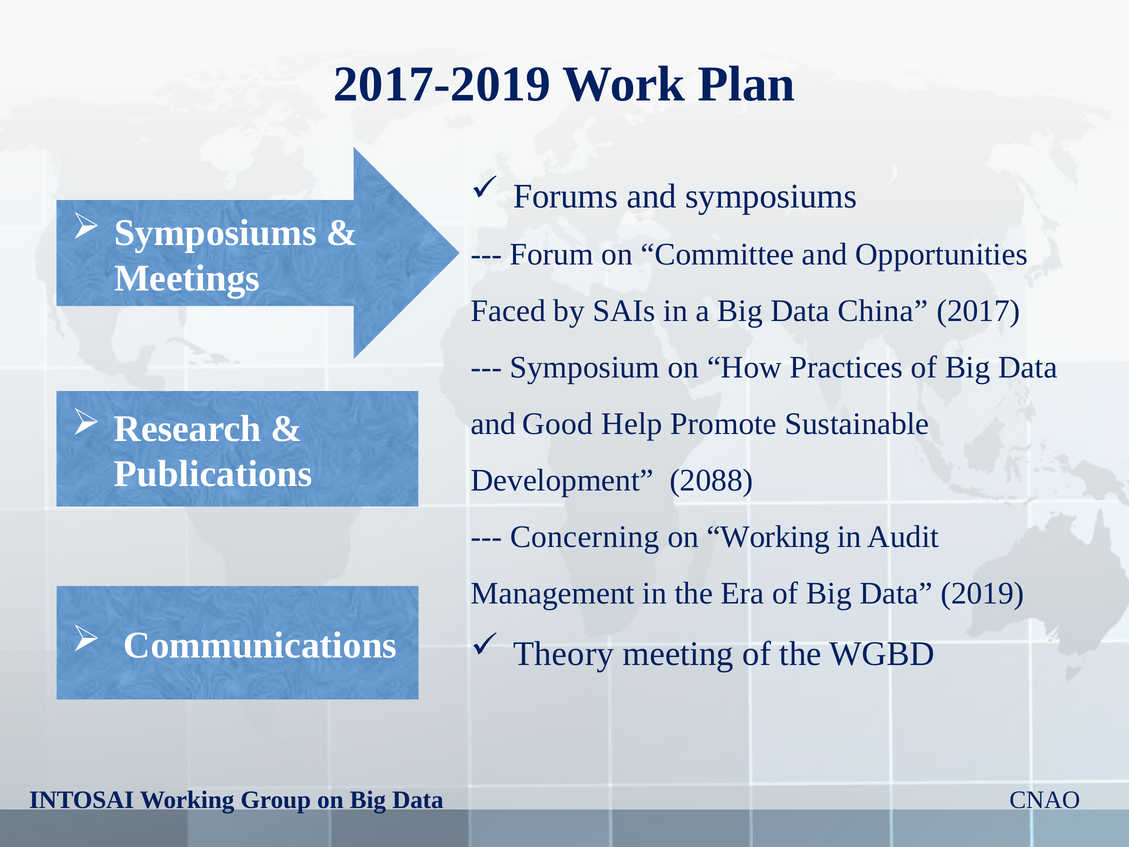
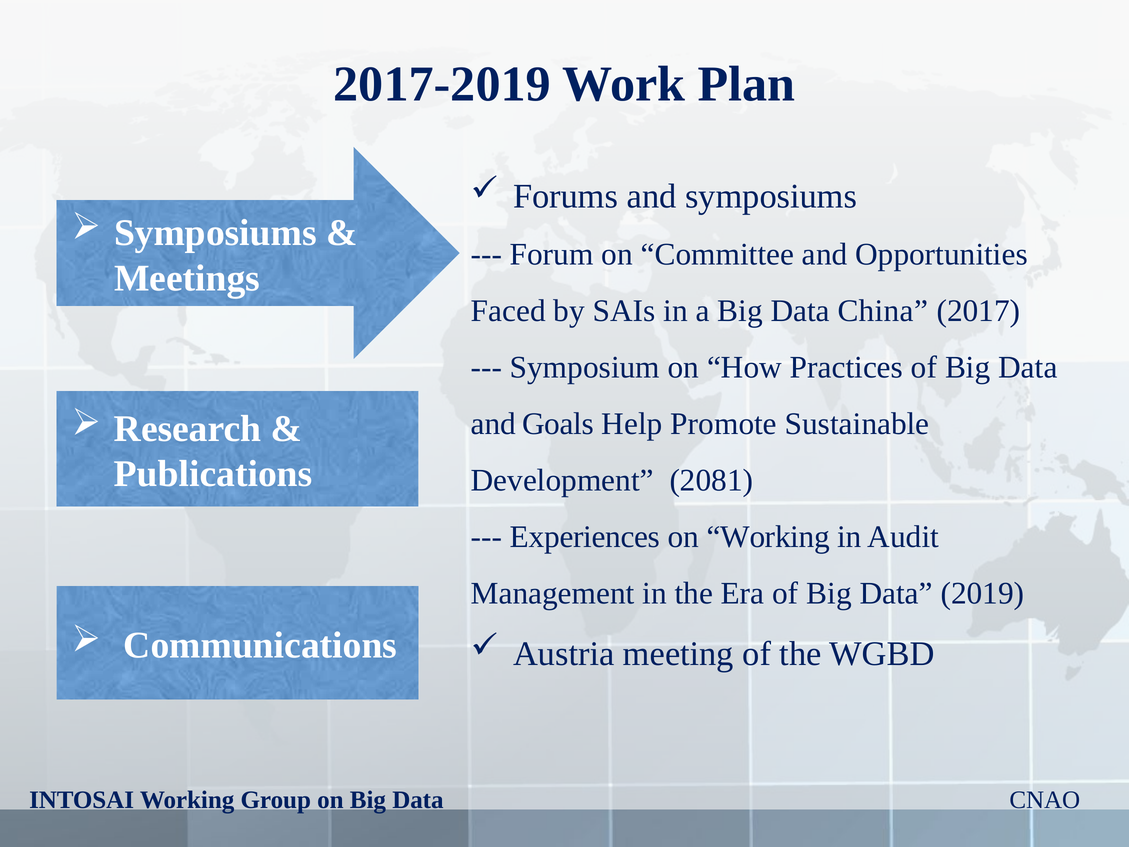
Good: Good -> Goals (558, 424)
2088: 2088 -> 2081 (711, 480)
Concerning: Concerning -> Experiences (585, 537)
Theory: Theory -> Austria (564, 653)
